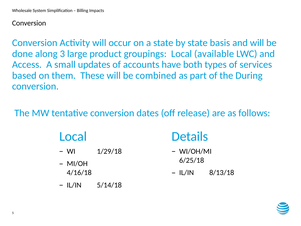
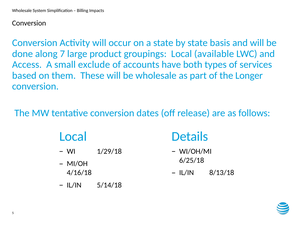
3: 3 -> 7 (62, 54)
updates: updates -> exclude (94, 65)
be combined: combined -> wholesale (156, 75)
During: During -> Longer (249, 75)
